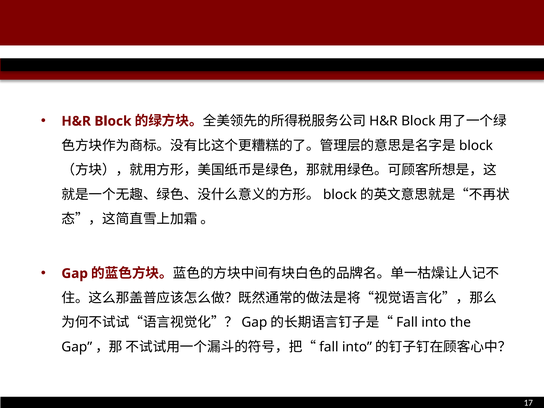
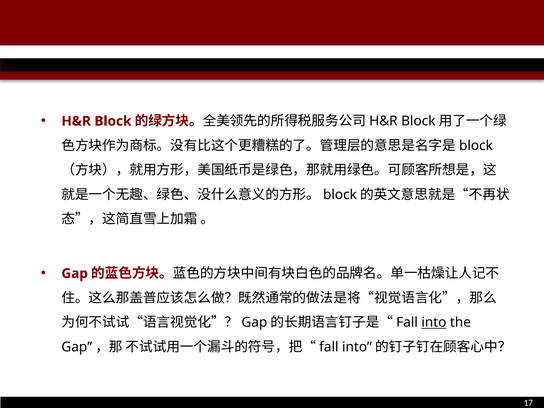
into underline: none -> present (434, 322)
